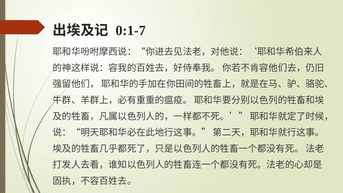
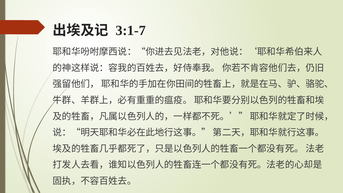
0:1-7: 0:1-7 -> 3:1-7 (131, 30)
